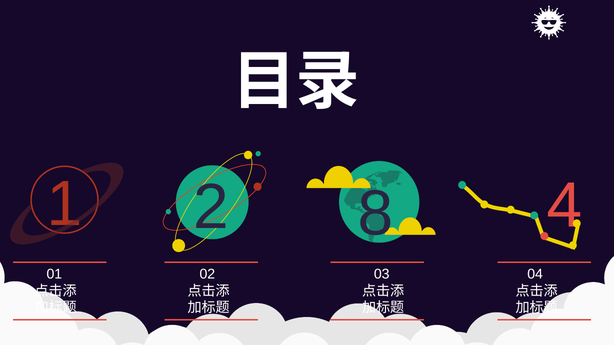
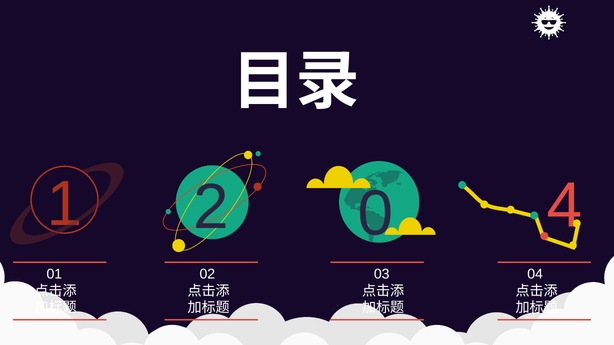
8: 8 -> 0 (376, 214)
